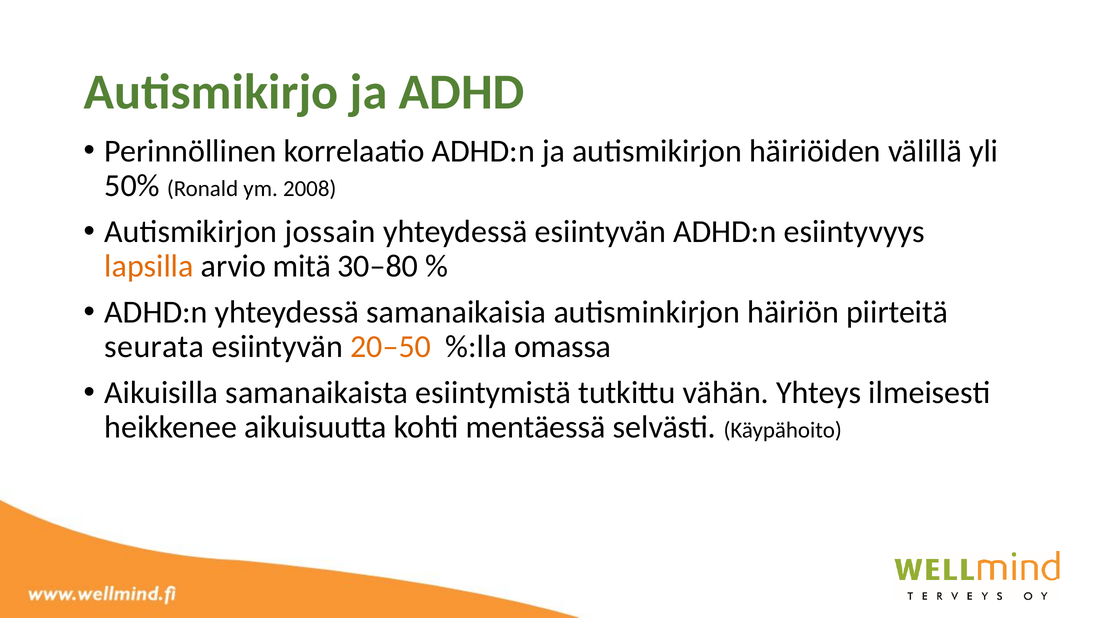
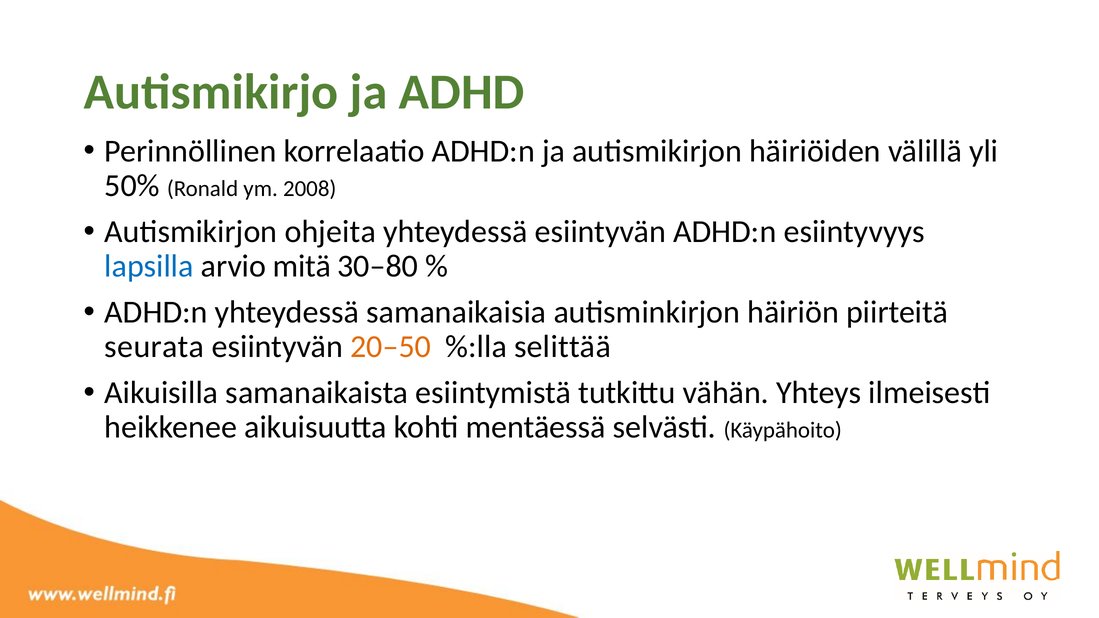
jossain: jossain -> ohjeita (330, 232)
lapsilla colour: orange -> blue (149, 266)
omassa: omassa -> selittää (562, 347)
